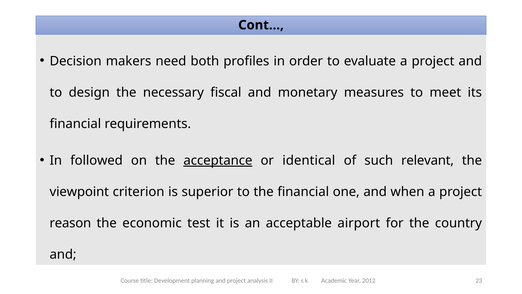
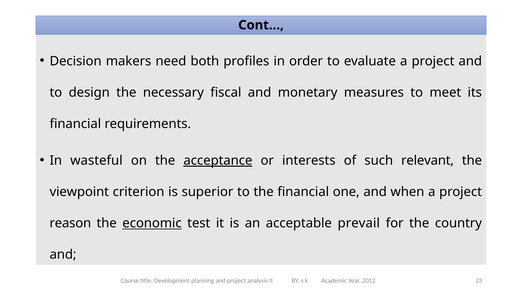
followed: followed -> wasteful (96, 160)
identical: identical -> interests (309, 160)
economic underline: none -> present (152, 223)
airport: airport -> prevail (359, 223)
